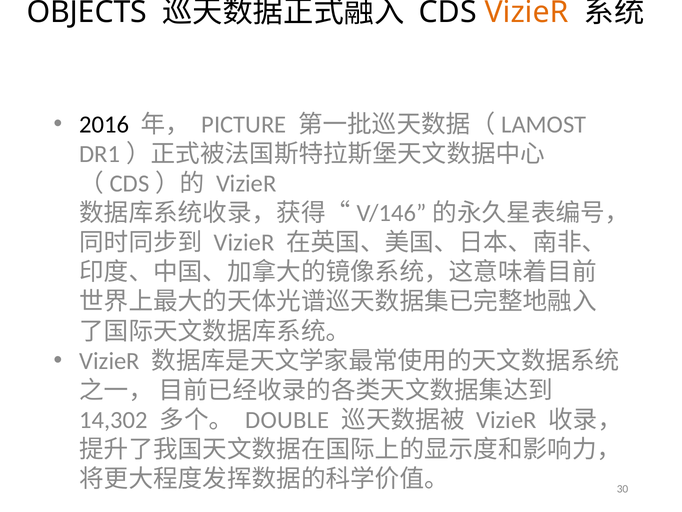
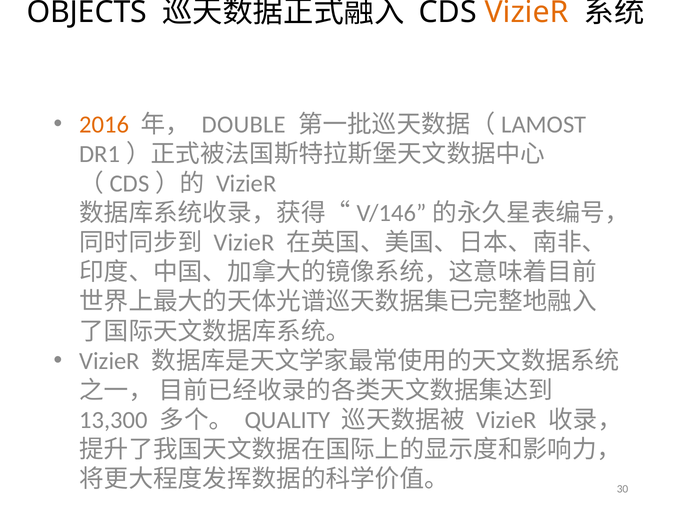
2016 colour: black -> orange (104, 124)
PICTURE: PICTURE -> DOUBLE (244, 124)
14,302: 14,302 -> 13,300 (114, 420)
DOUBLE: DOUBLE -> QUALITY (287, 420)
